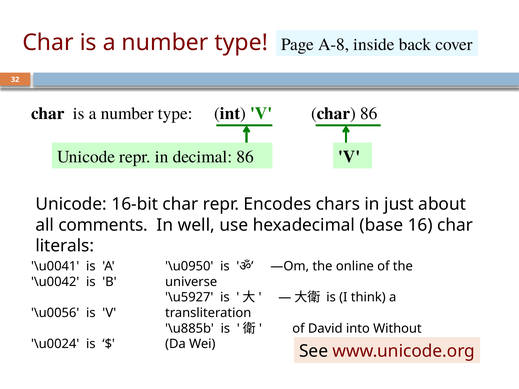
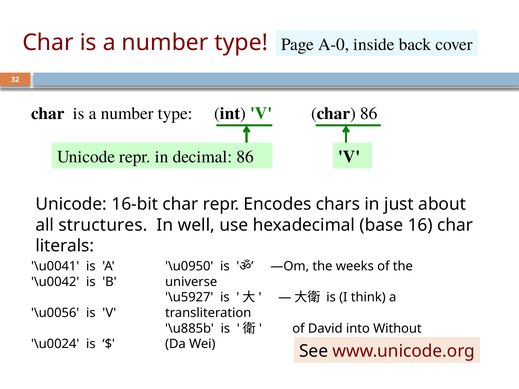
A-8: A-8 -> A-0 (334, 44)
comments: comments -> structures (103, 225)
online: online -> weeks (355, 266)
